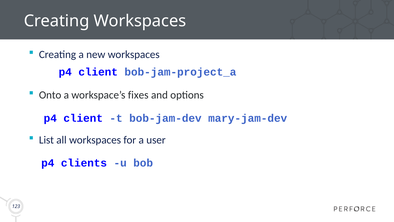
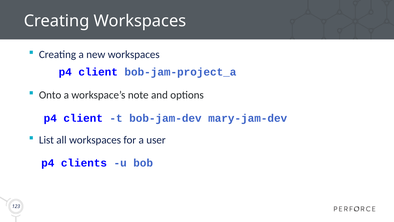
fixes: fixes -> note (138, 95)
